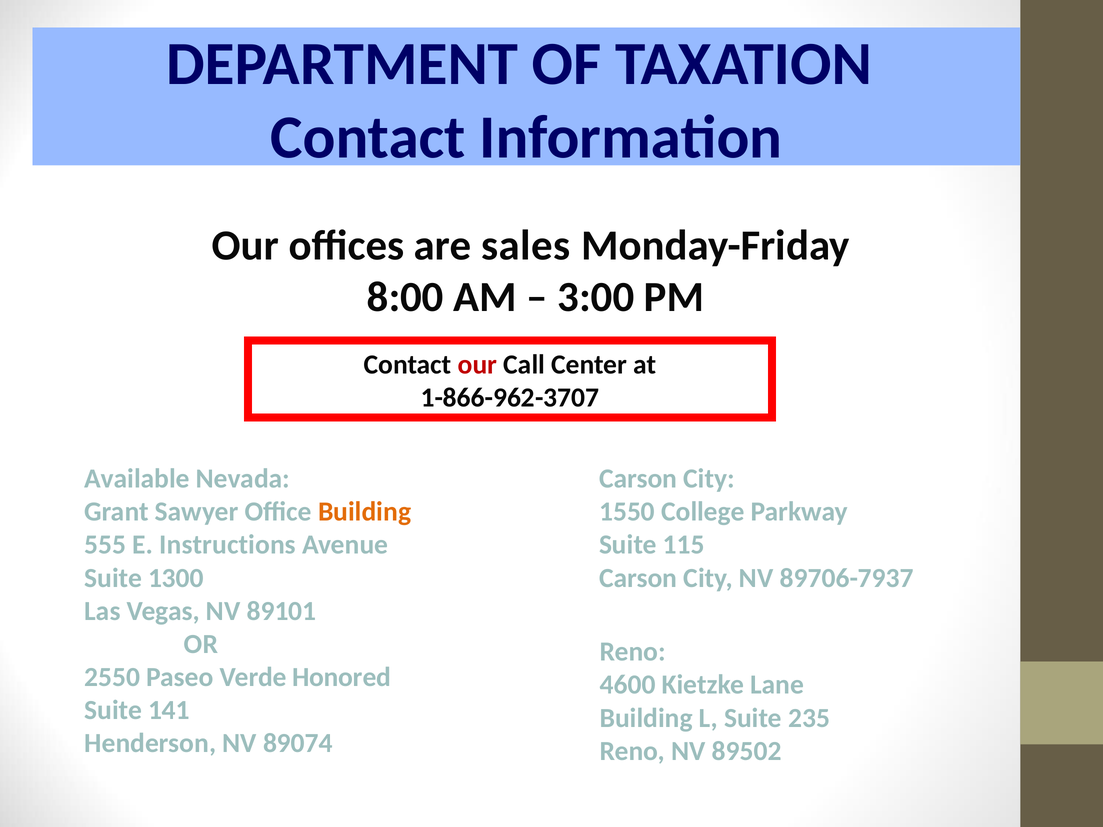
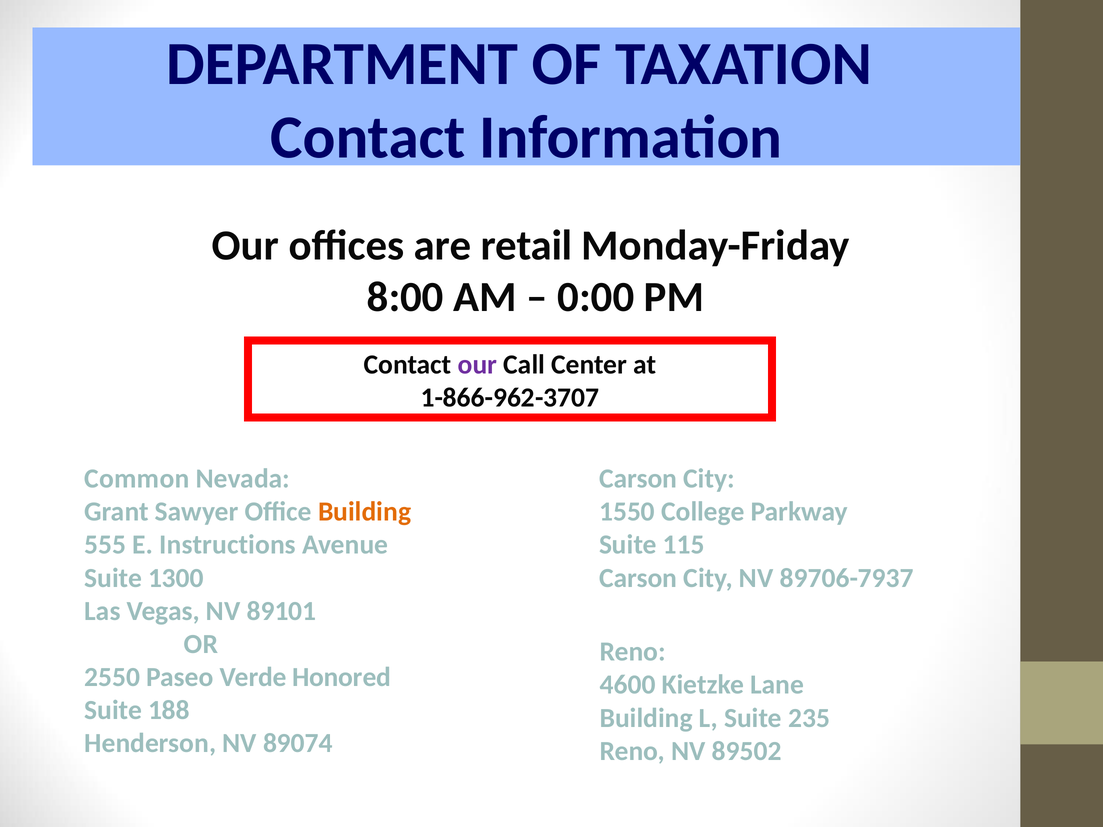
sales: sales -> retail (526, 246)
3:00: 3:00 -> 0:00 (596, 297)
our colour: red -> purple (477, 365)
Available: Available -> Common (137, 479)
141: 141 -> 188 (169, 710)
